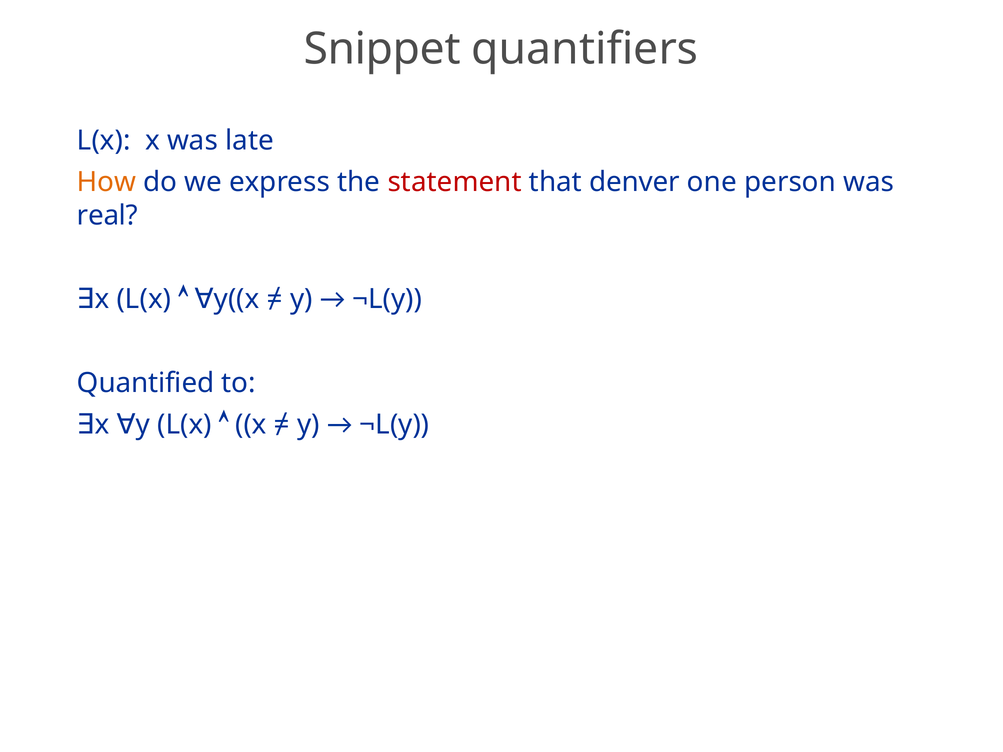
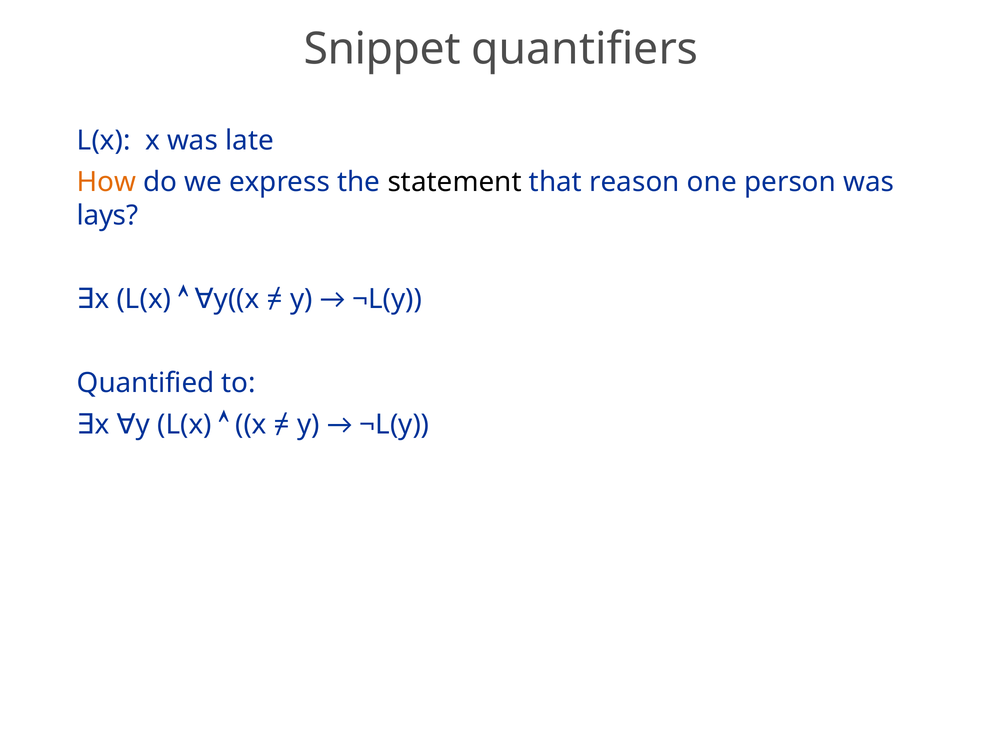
statement colour: red -> black (455, 182)
denver: denver -> reason (634, 182)
real: real -> lays (107, 216)
